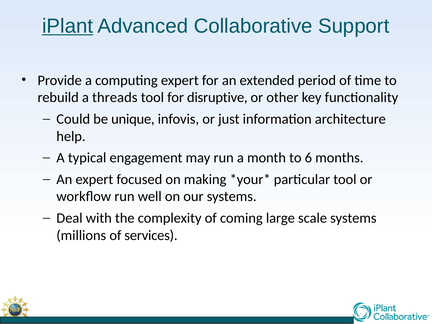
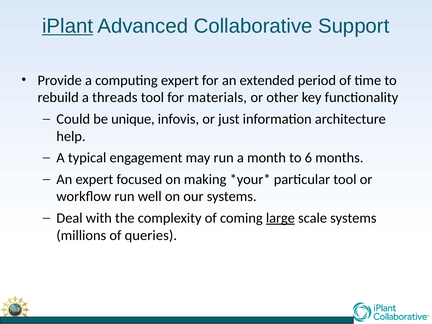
disruptive: disruptive -> materials (217, 98)
large underline: none -> present (280, 218)
services: services -> queries (151, 235)
